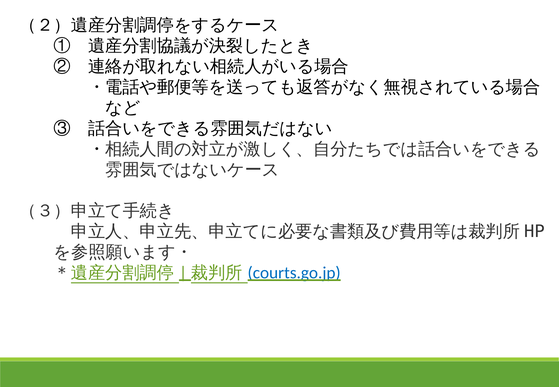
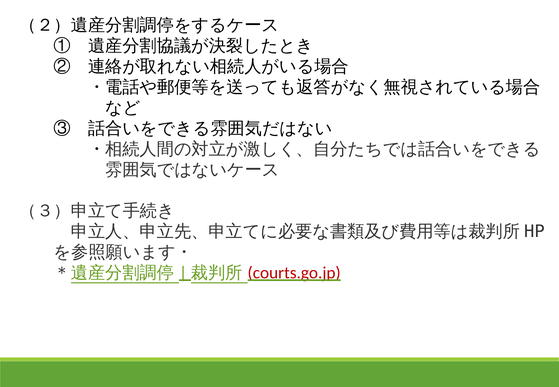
courts.go.jp colour: blue -> red (294, 273)
